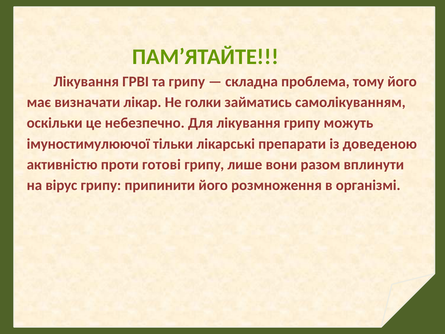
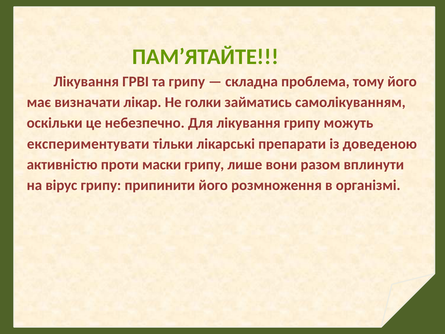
імуностимулюючої: імуностимулюючої -> експериментувати (88, 144)
готові: готові -> маски (162, 165)
